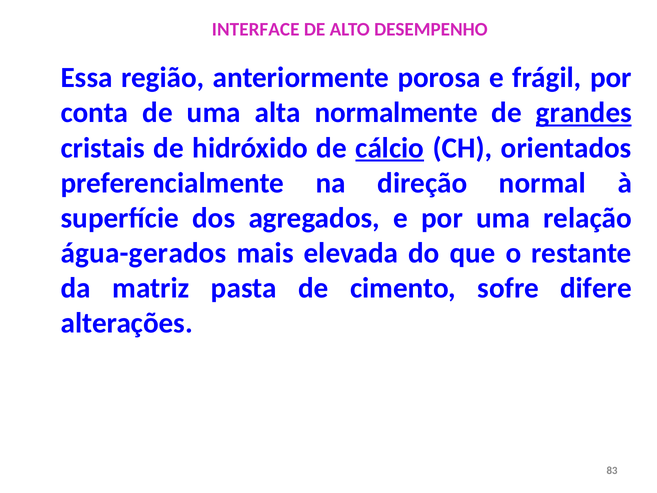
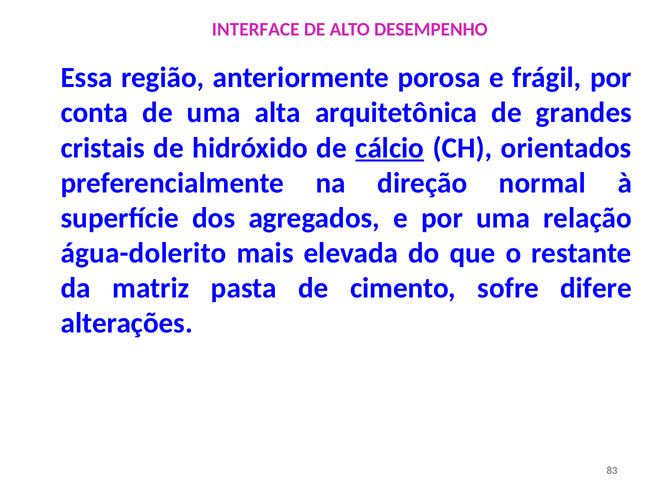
normalmente: normalmente -> arquitetônica (396, 113)
grandes underline: present -> none (584, 113)
água-gerados: água-gerados -> água-dolerito (144, 253)
